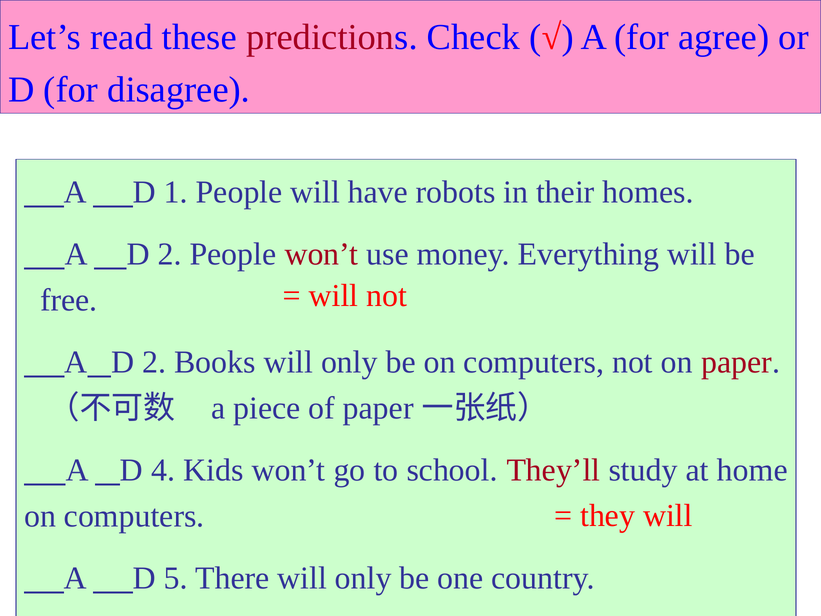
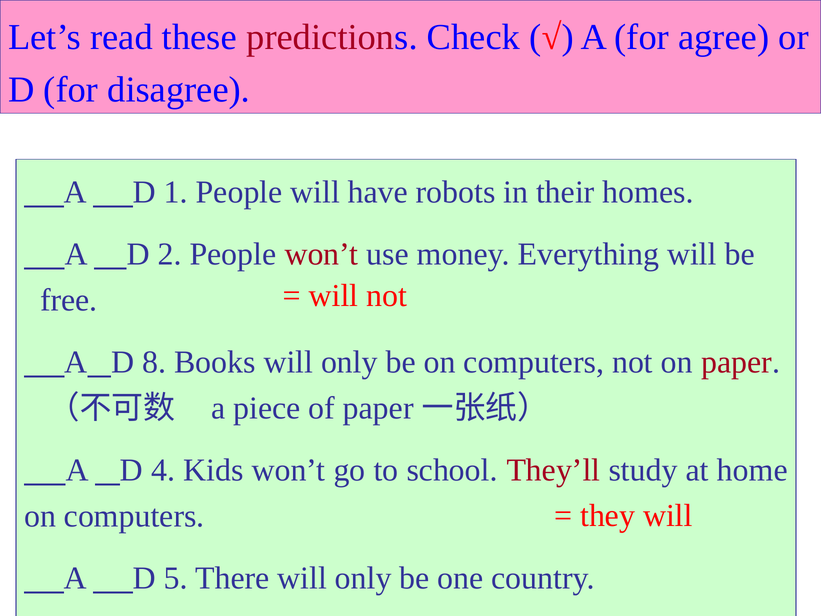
2: 2 -> 8 (154, 362)
